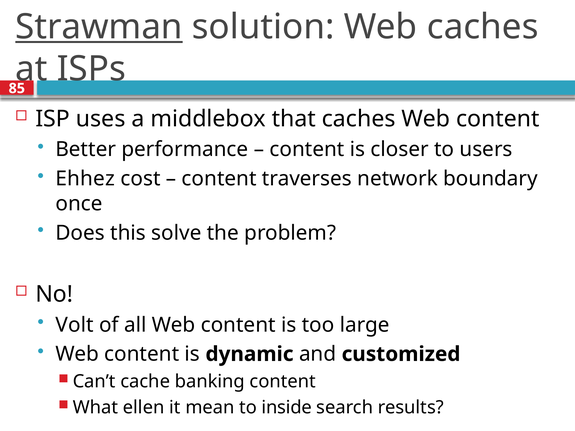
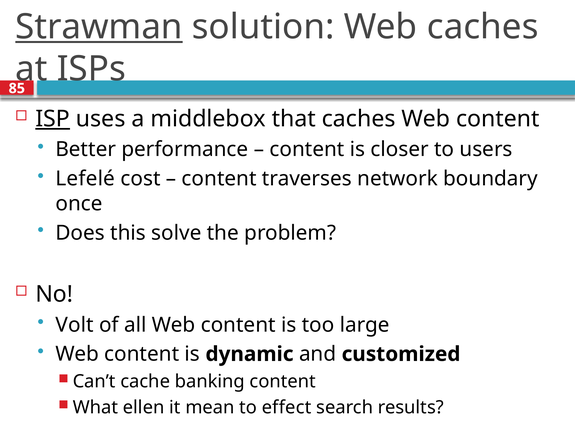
ISP underline: none -> present (53, 119)
Ehhez: Ehhez -> Lefelé (85, 179)
inside: inside -> effect (287, 408)
